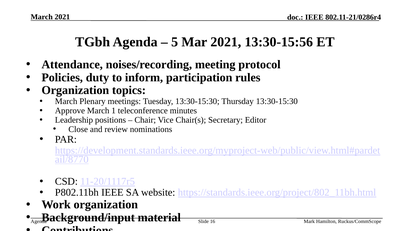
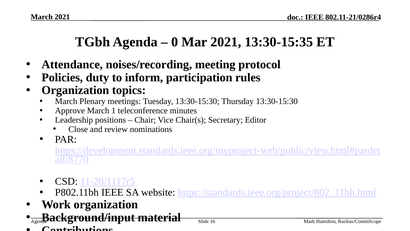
5: 5 -> 0 (175, 42)
13:30-15:56: 13:30-15:56 -> 13:30-15:35 (279, 42)
